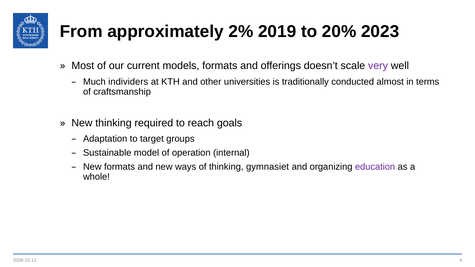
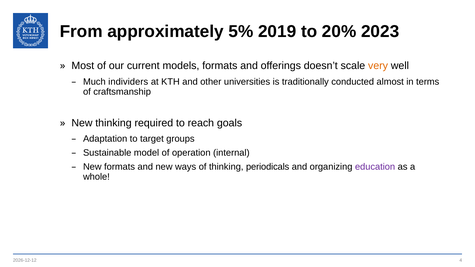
2%: 2% -> 5% (241, 31)
very colour: purple -> orange (378, 66)
gymnasiet: gymnasiet -> periodicals (268, 167)
